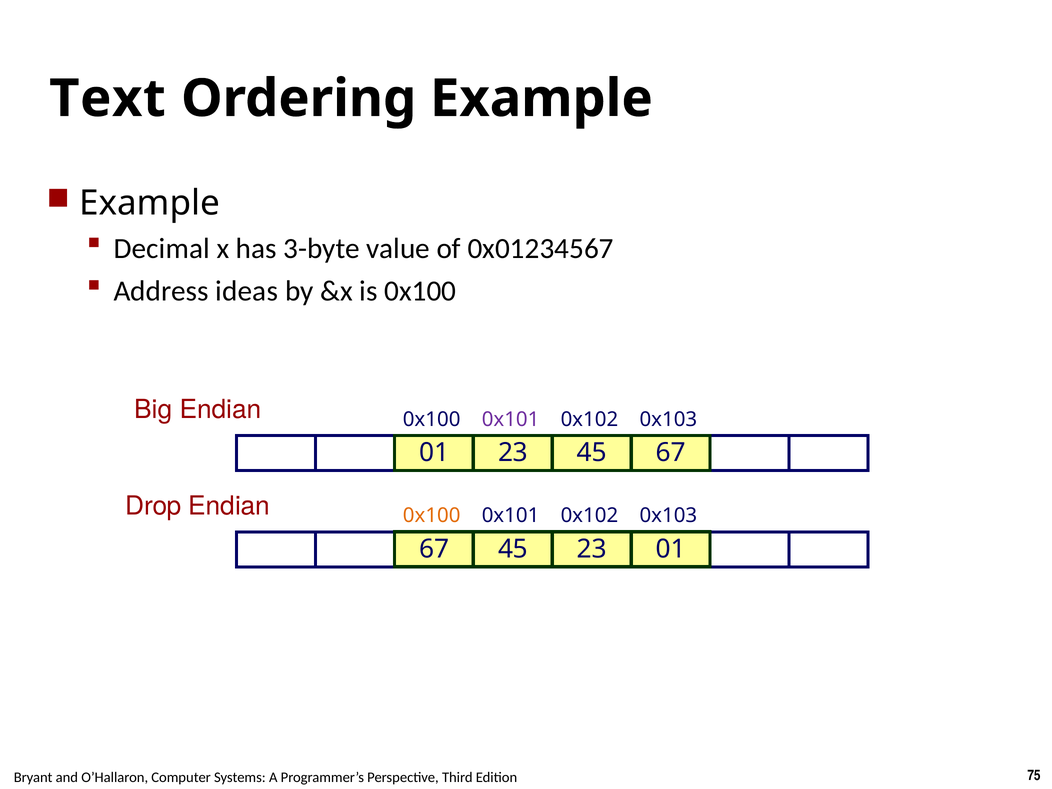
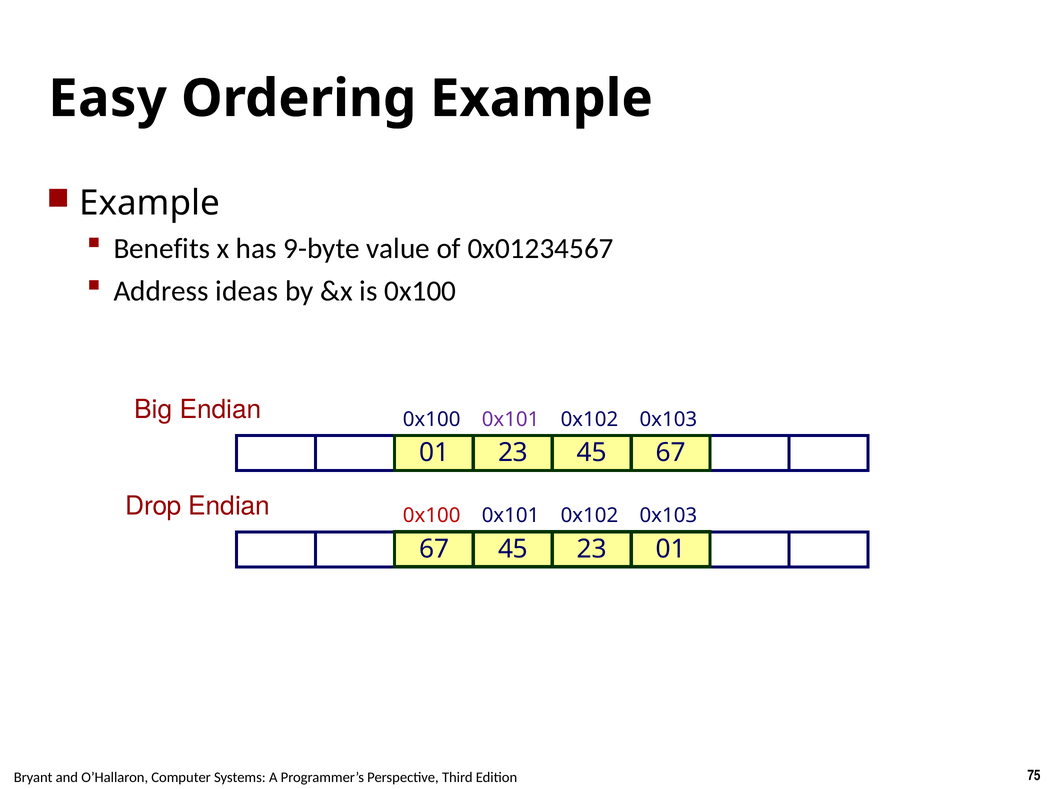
Text: Text -> Easy (108, 99)
Decimal: Decimal -> Benefits (162, 249)
3-byte: 3-byte -> 9-byte (322, 249)
0x100 colour: orange -> red (432, 516)
